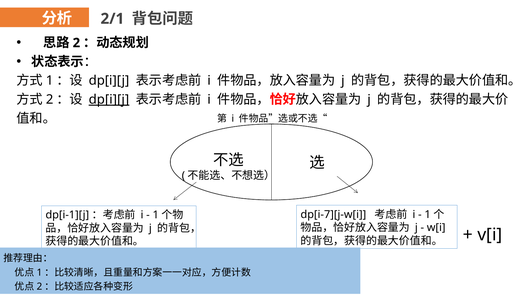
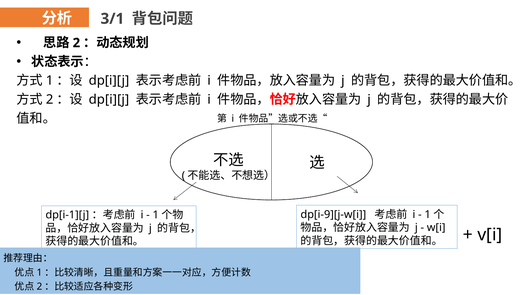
2/1: 2/1 -> 3/1 (112, 19)
dp[i][j underline: present -> none (109, 99)
dp[i-7][j-w[i: dp[i-7][j-w[i -> dp[i-9][j-w[i (333, 214)
